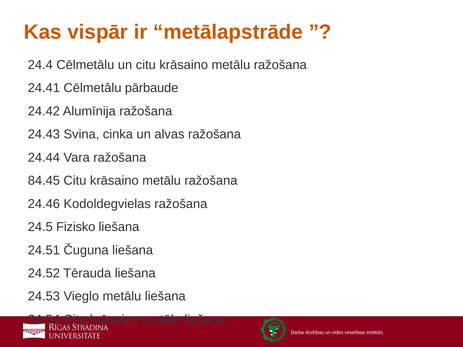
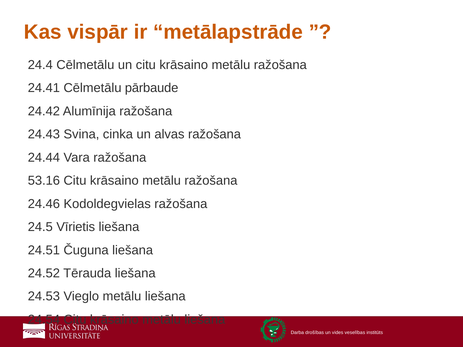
84.45: 84.45 -> 53.16 (44, 181)
Fizisko: Fizisko -> Vīrietis (76, 227)
